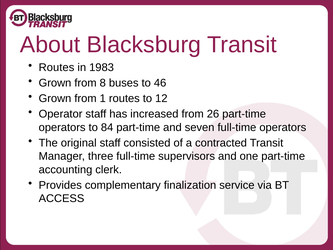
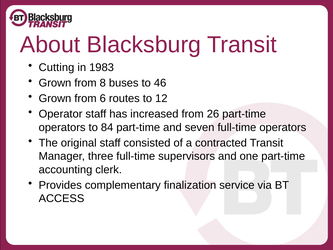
Routes: Routes -> Cutting (56, 67)
1: 1 -> 6 (103, 98)
